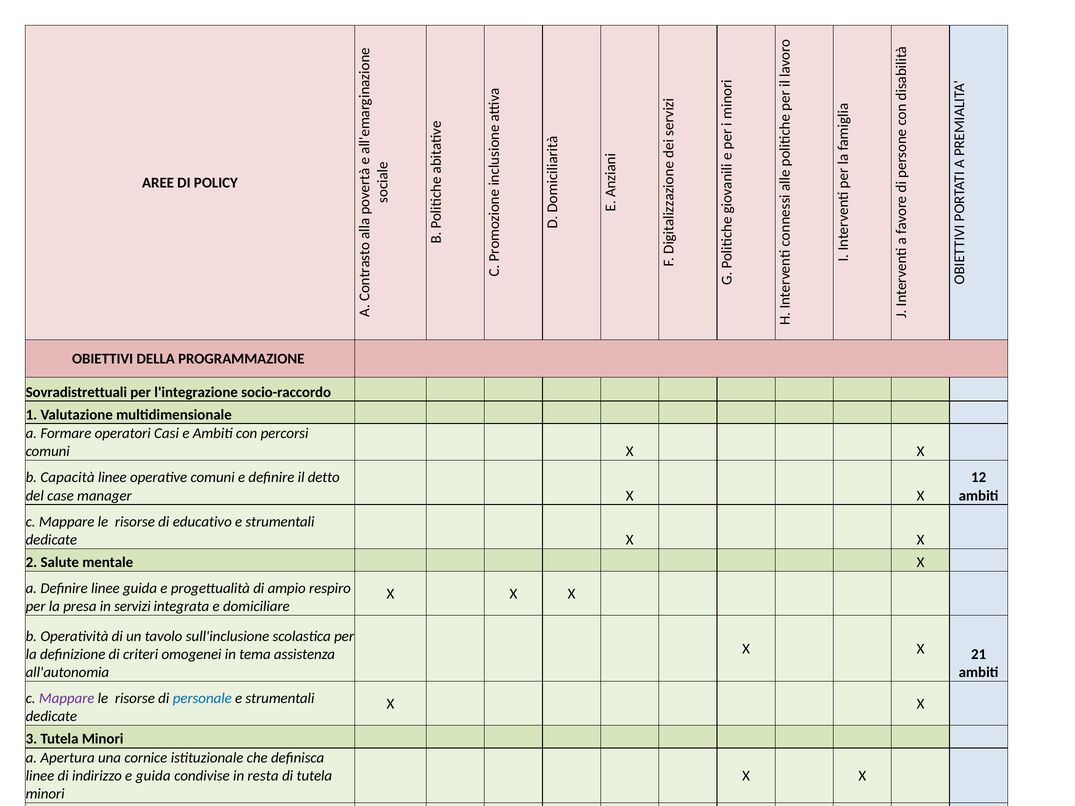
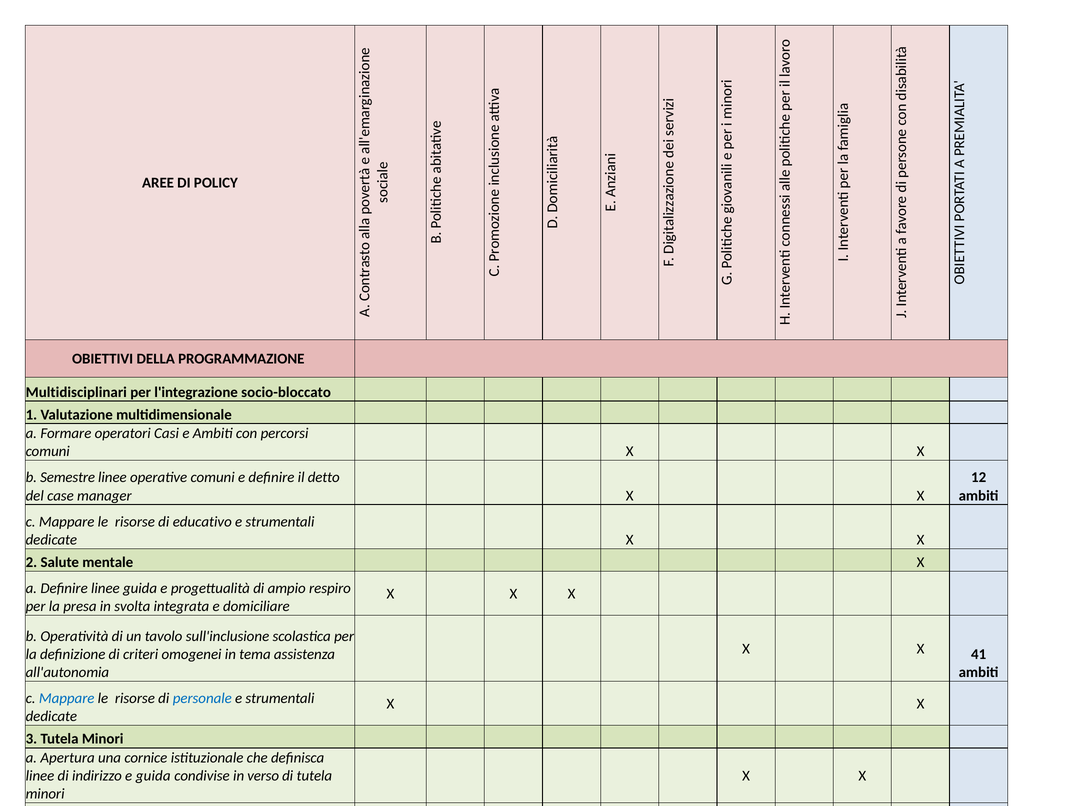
Sovradistrettuali: Sovradistrettuali -> Multidisciplinari (76, 392)
socio-raccordo: socio-raccordo -> socio-bloccato (286, 392)
Capacità: Capacità -> Semestre (68, 478)
servizi: servizi -> svolta (132, 607)
21: 21 -> 41 (979, 654)
Mappare colour: purple -> blue (67, 699)
resta: resta -> verso (263, 776)
